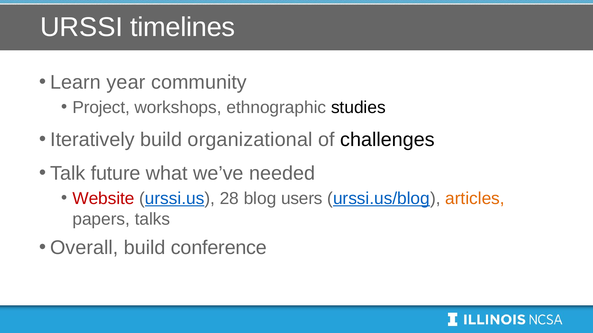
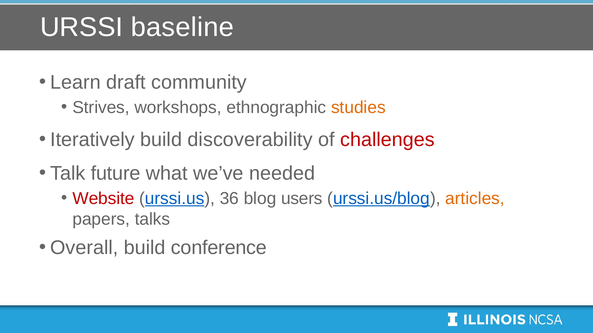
timelines: timelines -> baseline (182, 27)
year: year -> draft (126, 83)
Project: Project -> Strives (101, 108)
studies colour: black -> orange (358, 108)
organizational: organizational -> discoverability (250, 140)
challenges colour: black -> red (388, 140)
28: 28 -> 36 (229, 199)
